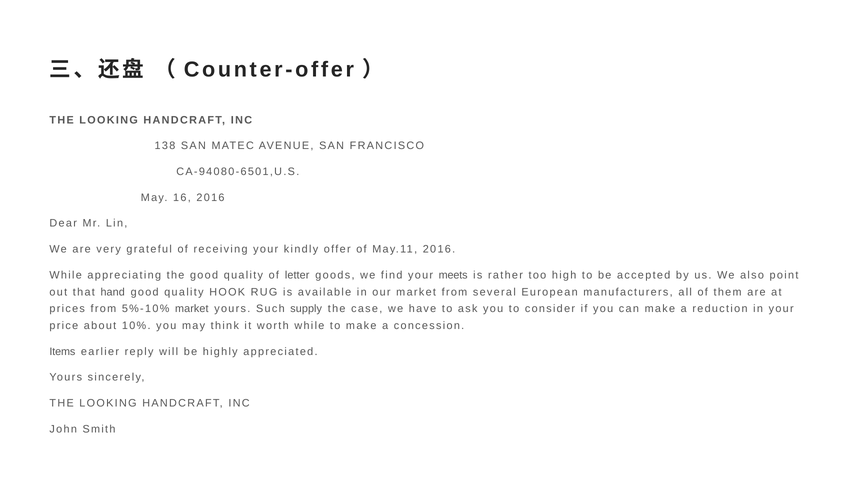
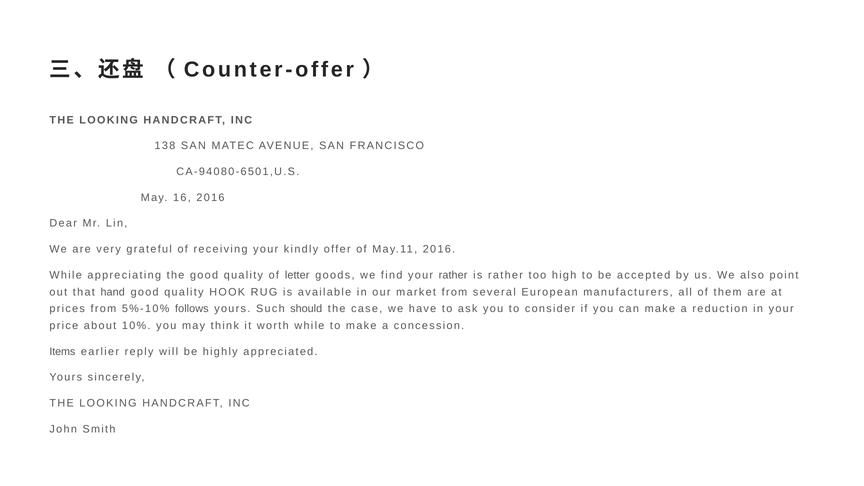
your meets: meets -> rather (453, 275)
5%-10% market: market -> follows (192, 309)
supply: supply -> should (306, 309)
